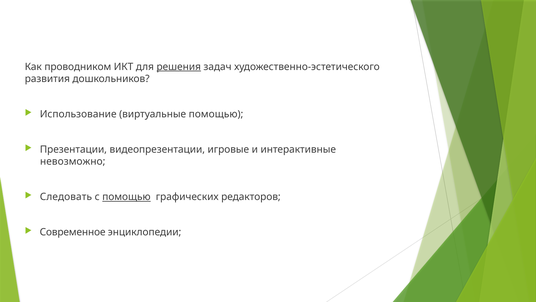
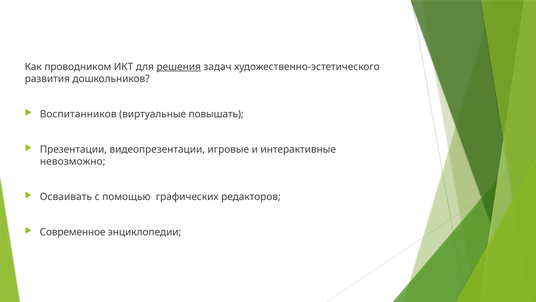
Использование: Использование -> Воспитанников (78, 114)
виртуальные помощью: помощью -> повышать (216, 114)
Следовать: Следовать -> Осваивать (66, 197)
помощью underline: present -> none (126, 197)
